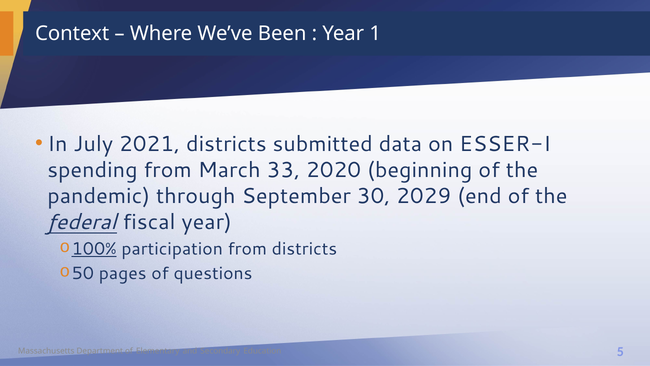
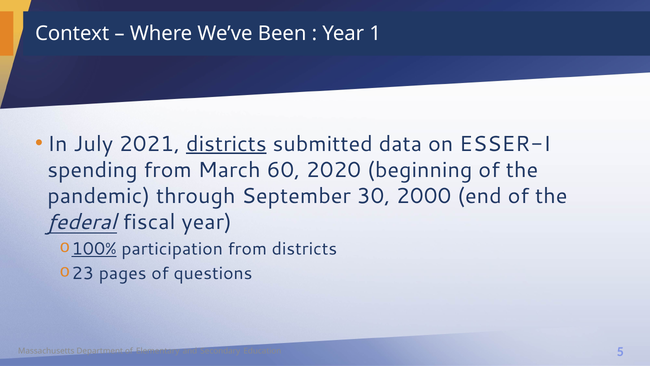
districts underline: none -> present (226, 144)
33: 33 -> 60 (283, 170)
2029: 2029 -> 2000 (424, 196)
50: 50 -> 23 (83, 273)
